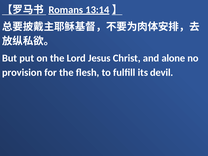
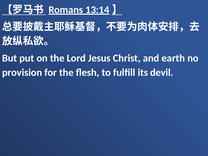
alone: alone -> earth (173, 58)
